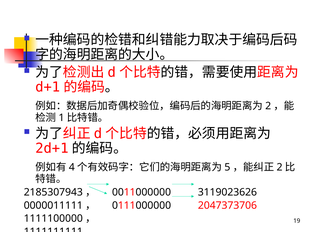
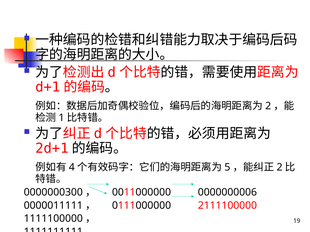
2185307943: 2185307943 -> 0000000300 (53, 193)
3119023626: 3119023626 -> 0000000006 (227, 193)
2047373706: 2047373706 -> 2111100000 (227, 206)
